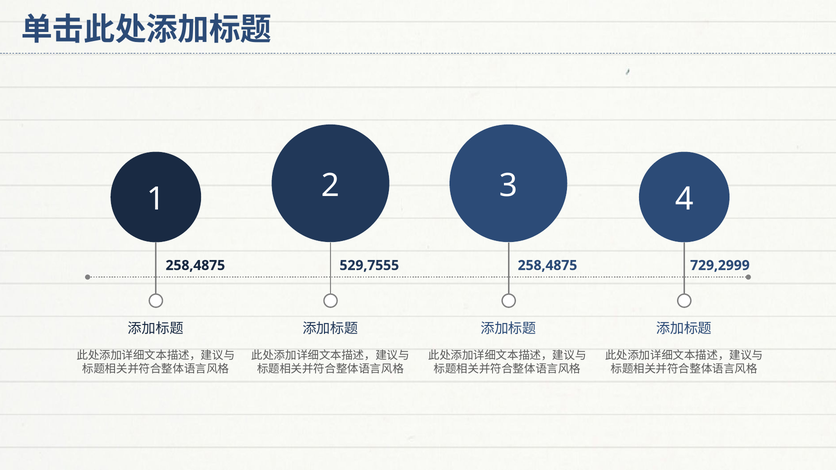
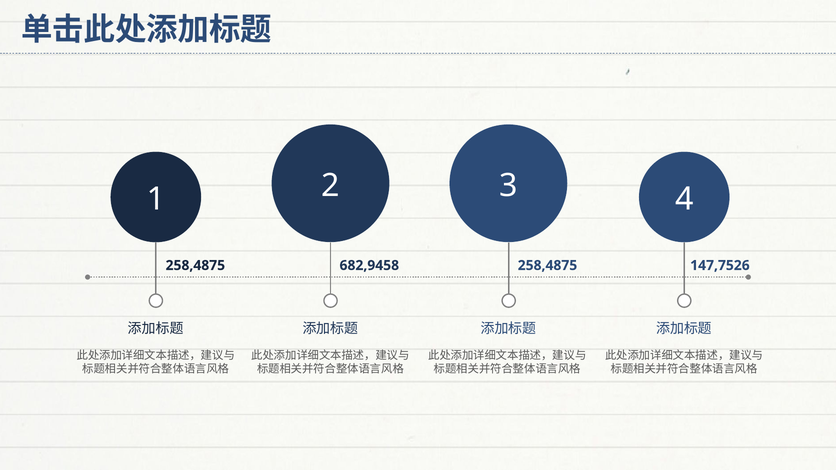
529,7555: 529,7555 -> 682,9458 (369, 266)
729,2999: 729,2999 -> 147,7526 (720, 266)
